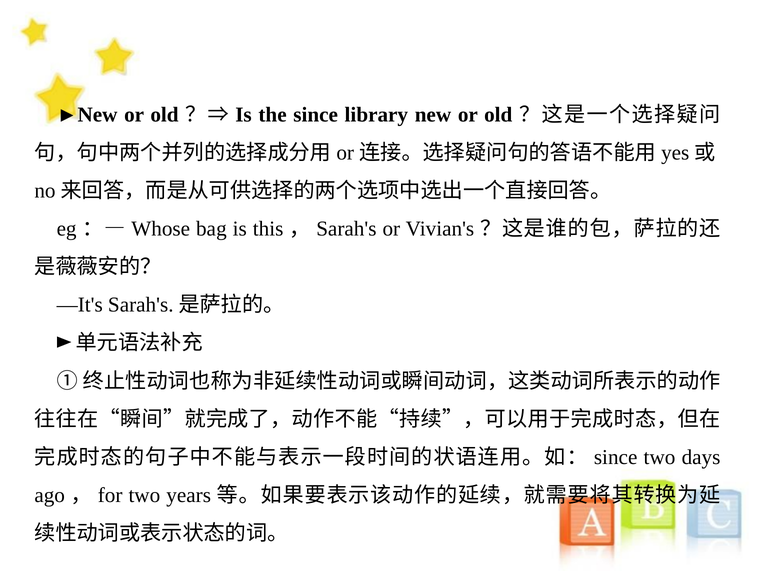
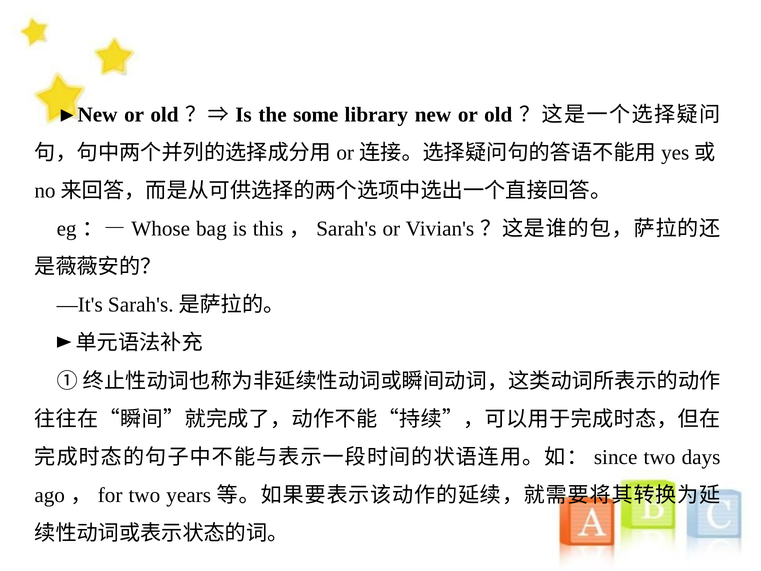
the since: since -> some (316, 115)
